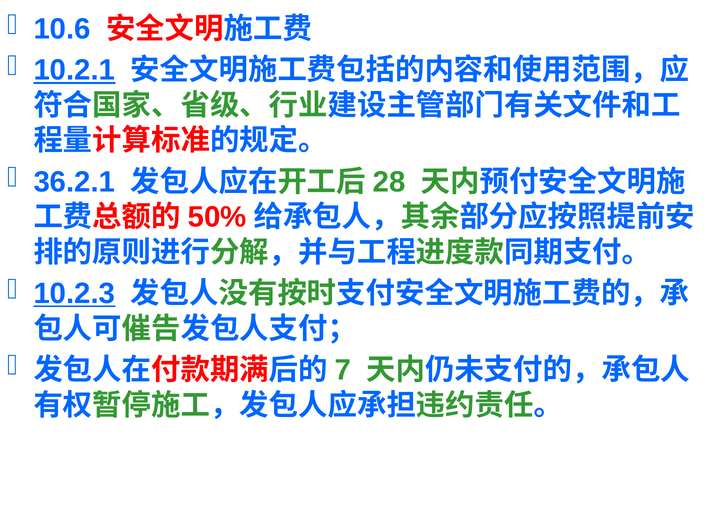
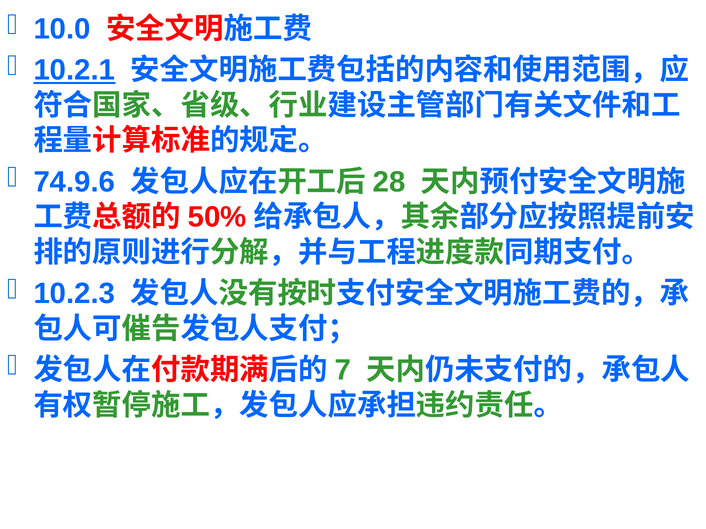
10.6: 10.6 -> 10.0 (62, 29)
36.2.1: 36.2.1 -> 74.9.6 (74, 182)
10.2.3 underline: present -> none (74, 294)
